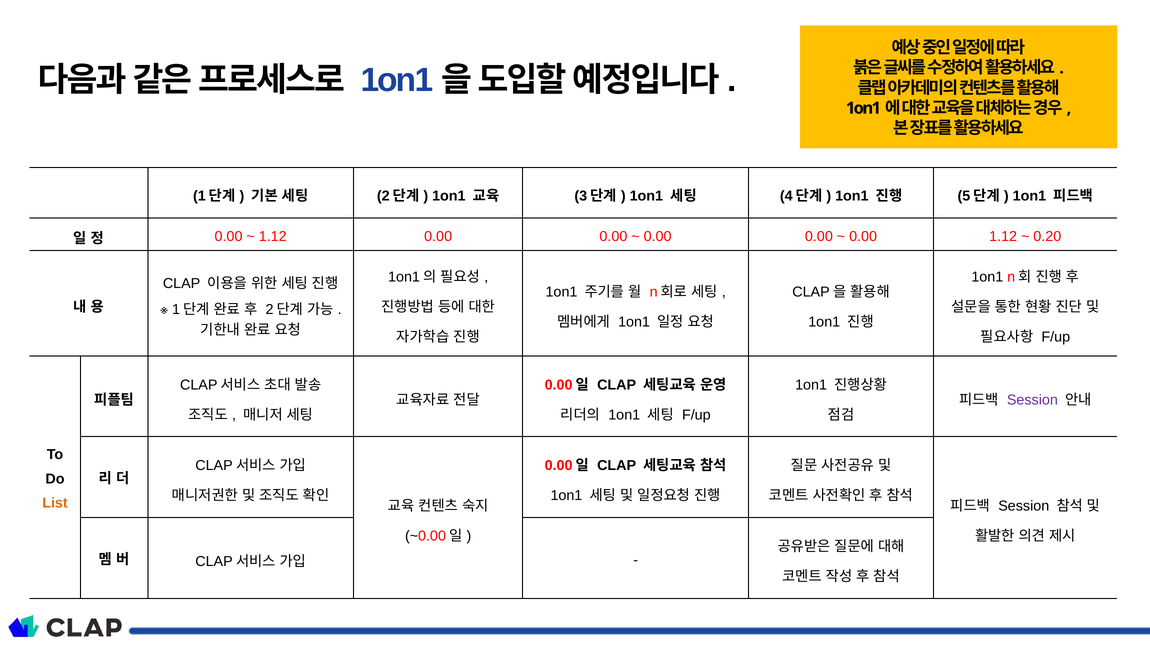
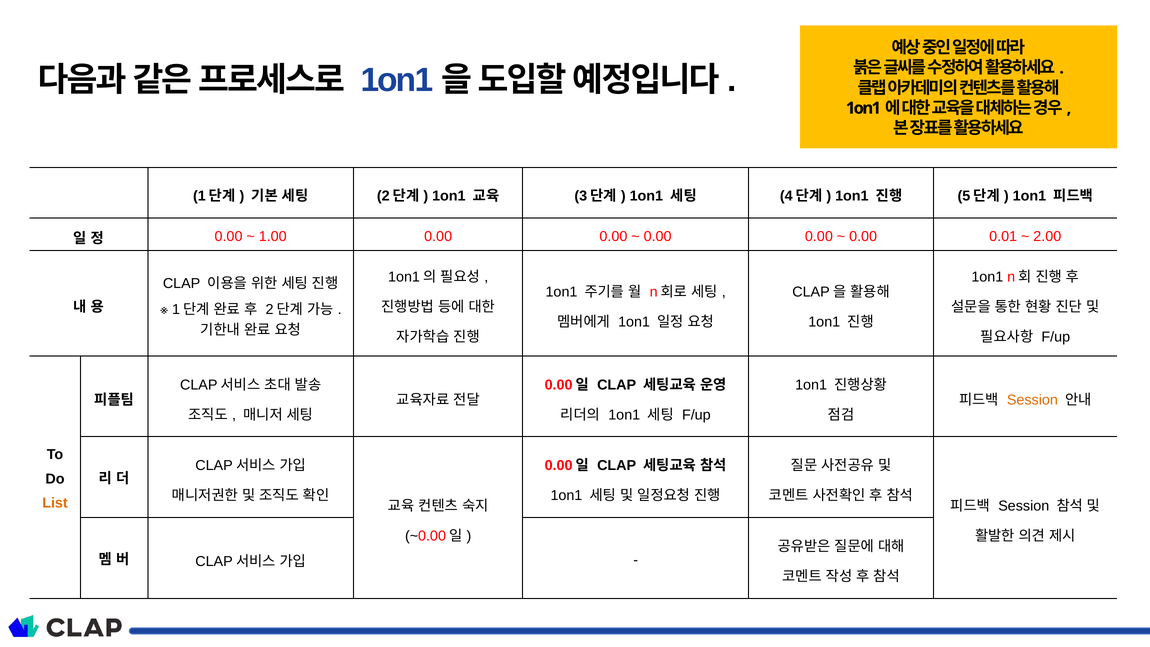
1.12: 1.12 -> 1.00 (273, 236)
0.00 1.12: 1.12 -> 0.01 (1003, 236)
0.20: 0.20 -> 2.00 (1047, 236)
Session colour: purple -> orange (1032, 400)
